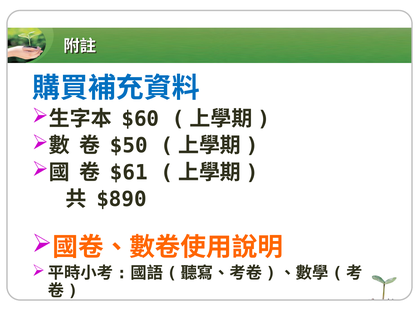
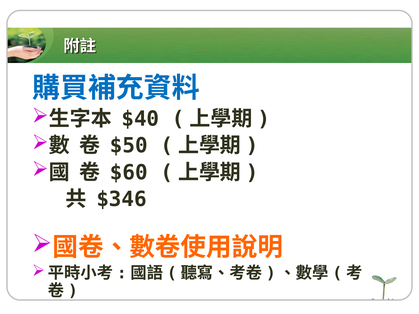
$60: $60 -> $40 (140, 119)
$61: $61 -> $60 (129, 173)
$890: $890 -> $346 (122, 199)
